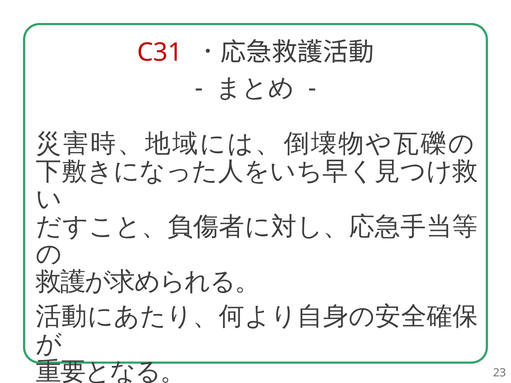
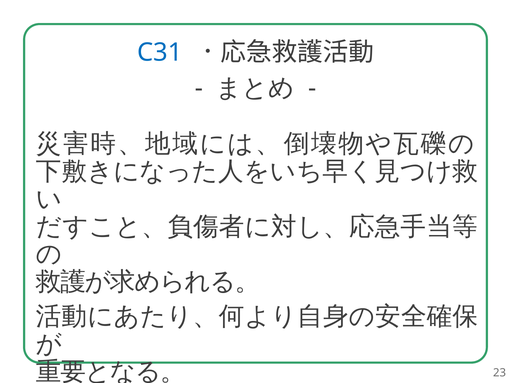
C31 colour: red -> blue (160, 52)
